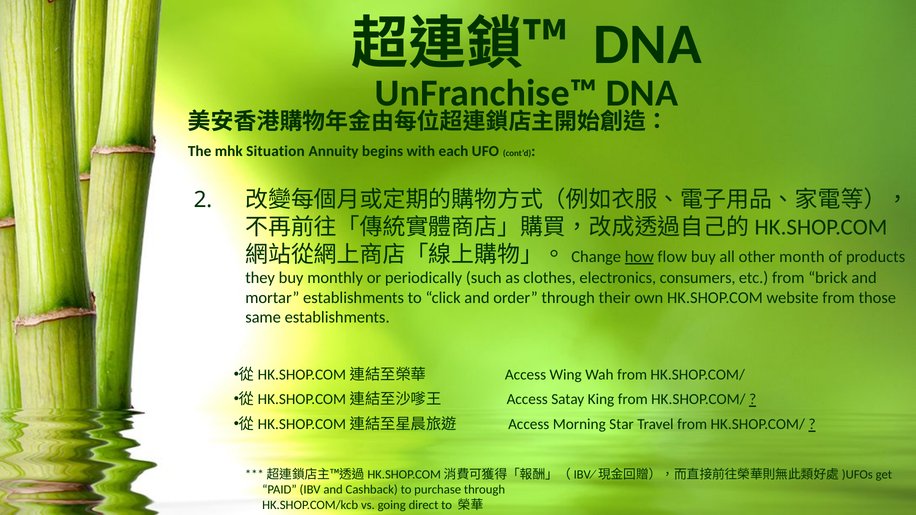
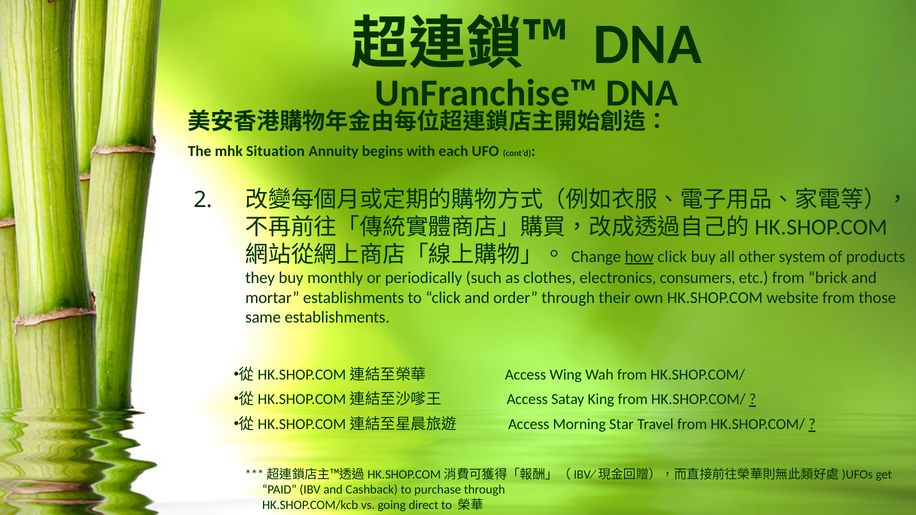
how flow: flow -> click (672, 257)
month: month -> system (802, 257)
